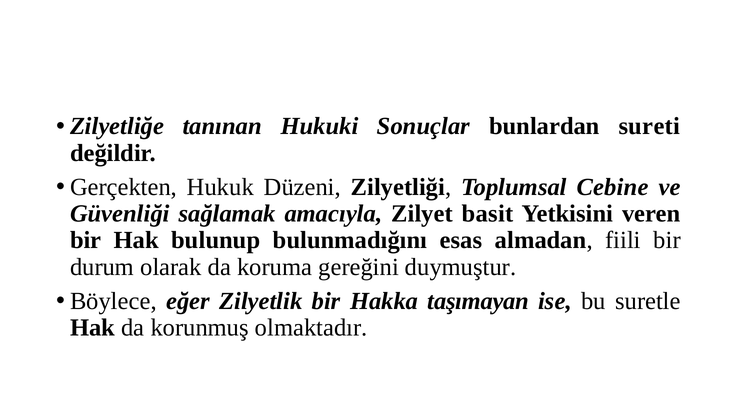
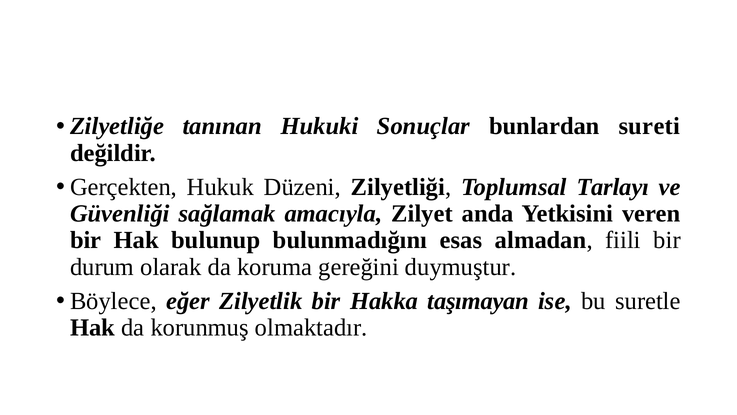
Cebine: Cebine -> Tarlayı (613, 187)
basit: basit -> anda (488, 214)
